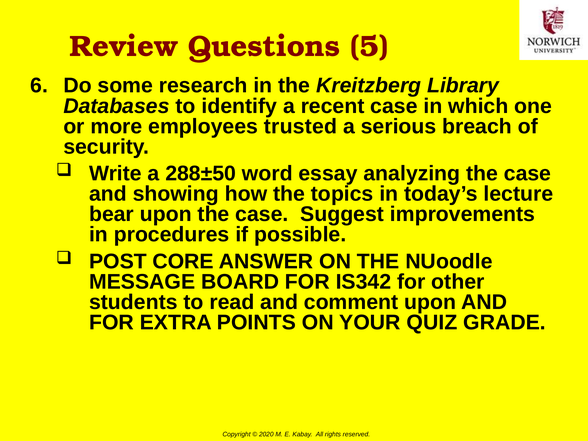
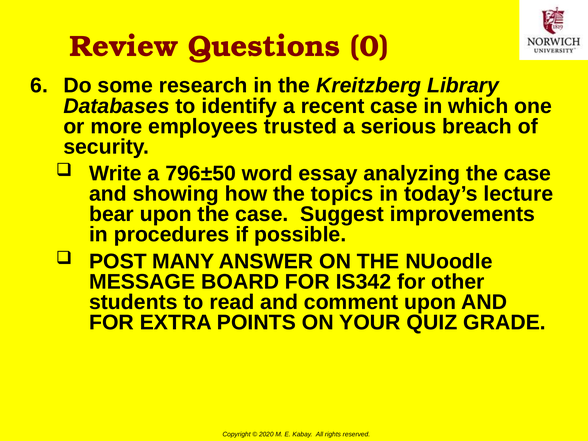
5: 5 -> 0 (369, 46)
288±50: 288±50 -> 796±50 (201, 173)
CORE: CORE -> MANY (183, 261)
